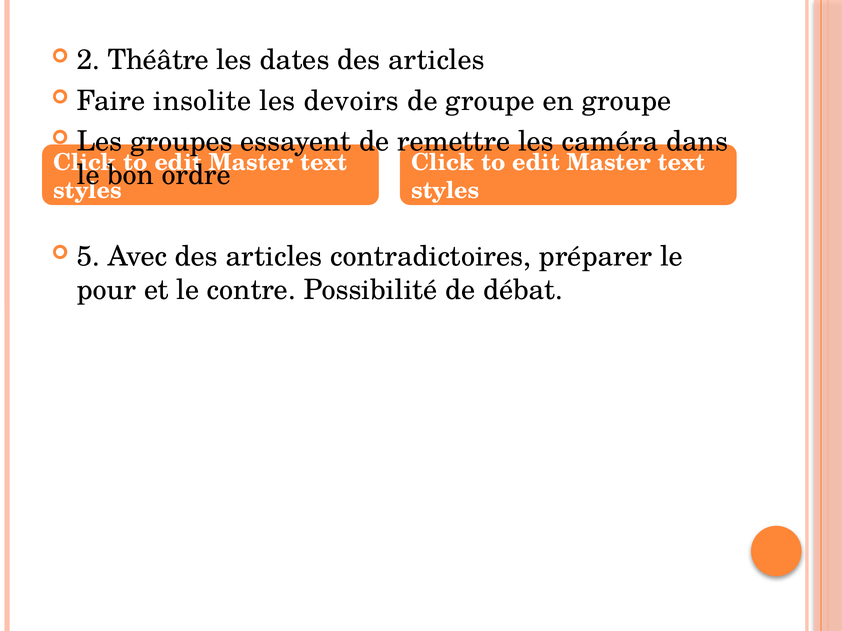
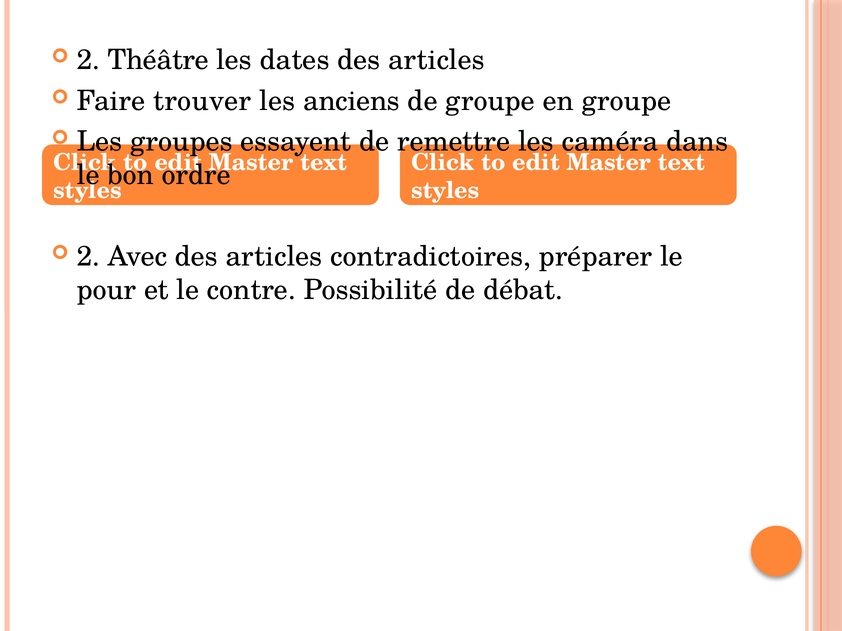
insolite: insolite -> trouver (202, 101)
devoirs: devoirs -> anciens (352, 101)
5: 5 -> 2 (88, 257)
